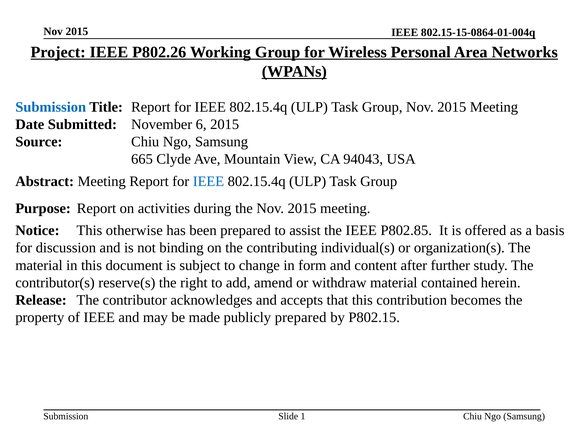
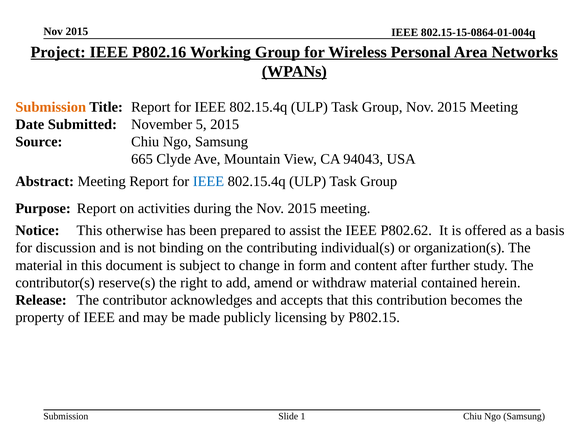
P802.26: P802.26 -> P802.16 (159, 52)
Submission colour: blue -> orange (51, 107)
6: 6 -> 5 (201, 124)
P802.85: P802.85 -> P802.62 (406, 231)
publicly prepared: prepared -> licensing (301, 318)
